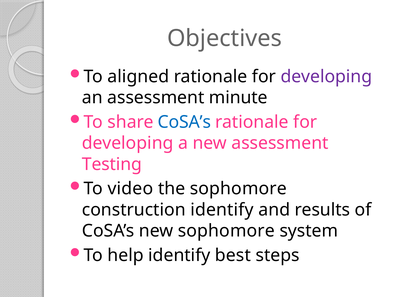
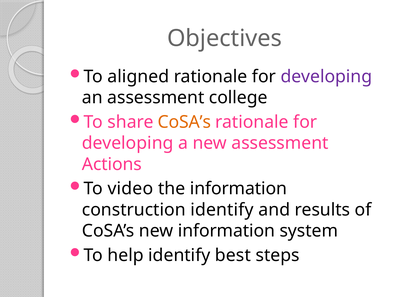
minute: minute -> college (238, 98)
CoSA’s colour: blue -> orange (184, 122)
Testing: Testing -> Actions (112, 164)
the sophomore: sophomore -> information (238, 189)
new sophomore: sophomore -> information (226, 231)
